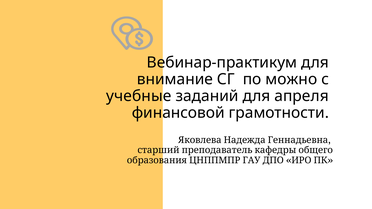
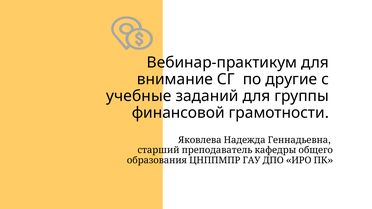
можно: можно -> другие (291, 79)
апреля: апреля -> группы (302, 96)
